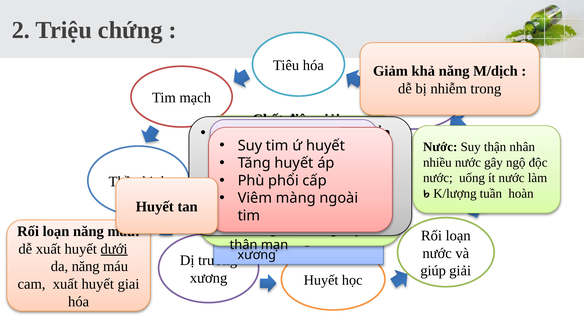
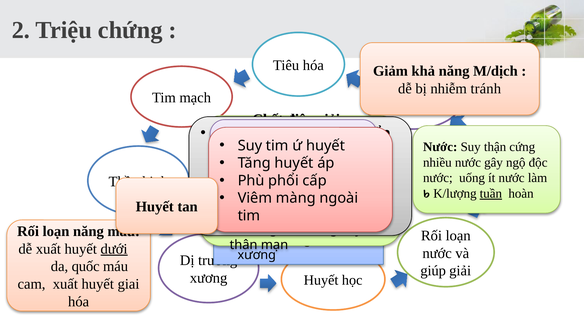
nhiễm trong: trong -> tránh (486, 88)
nhân: nhân -> cứng (522, 147)
tuần underline: none -> present (491, 193)
da năng: năng -> quốc (86, 266)
